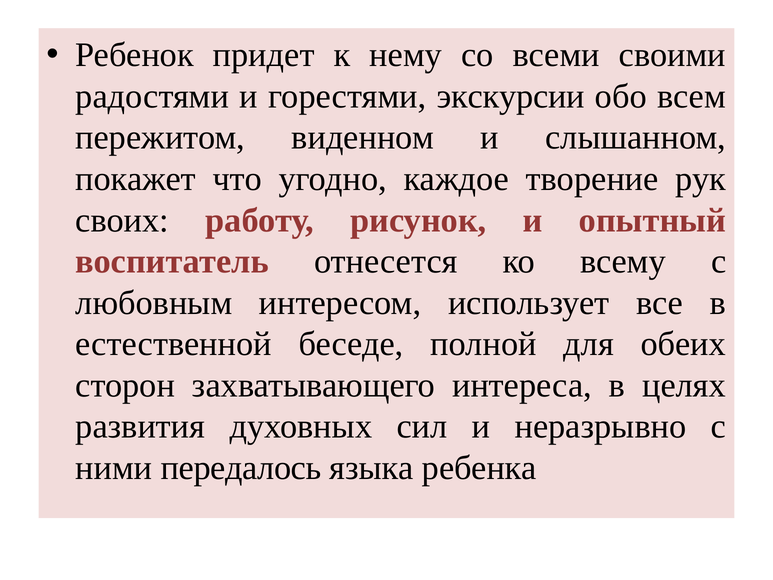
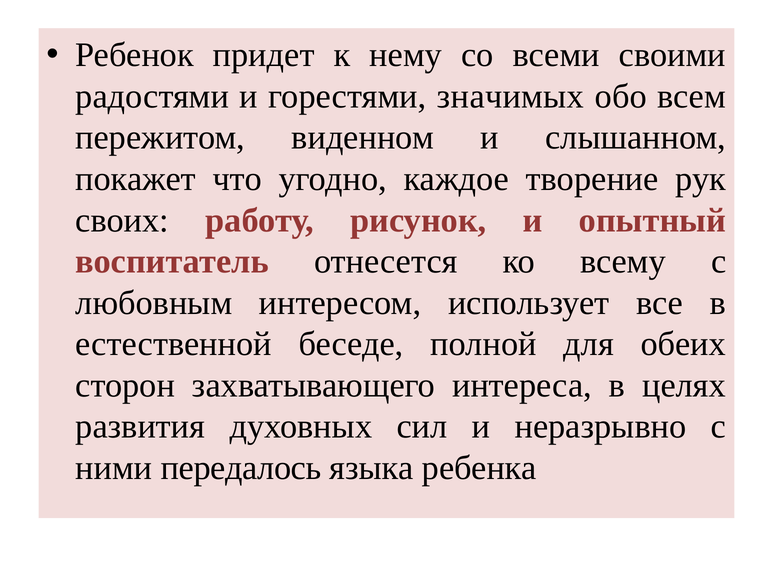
экскурсии: экскурсии -> значимых (510, 96)
